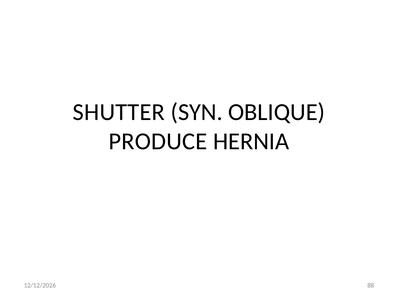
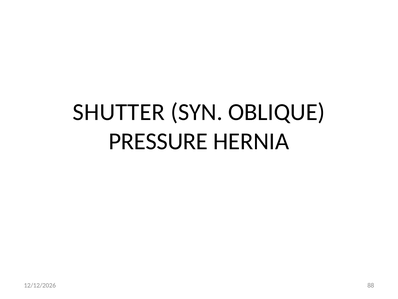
PRODUCE: PRODUCE -> PRESSURE (158, 141)
